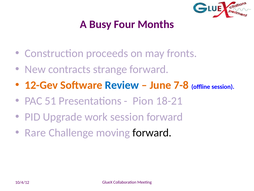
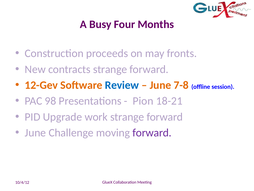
51: 51 -> 98 (50, 101)
work session: session -> strange (127, 117)
Rare: Rare -> June (35, 132)
forward colour: black -> purple (152, 132)
